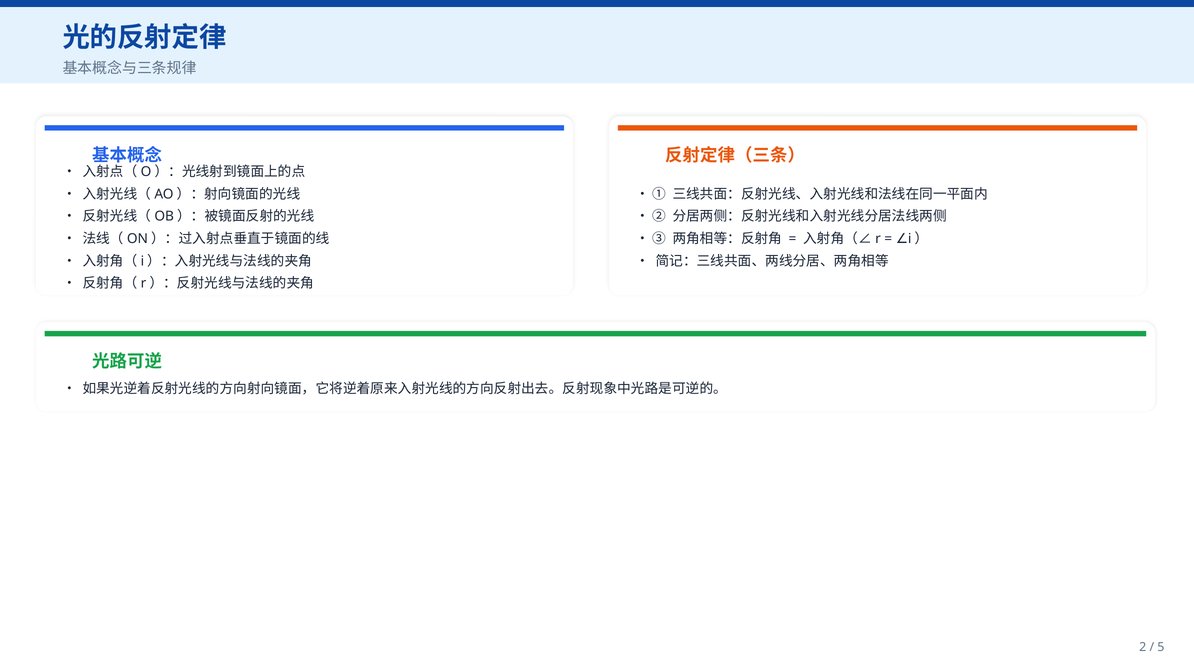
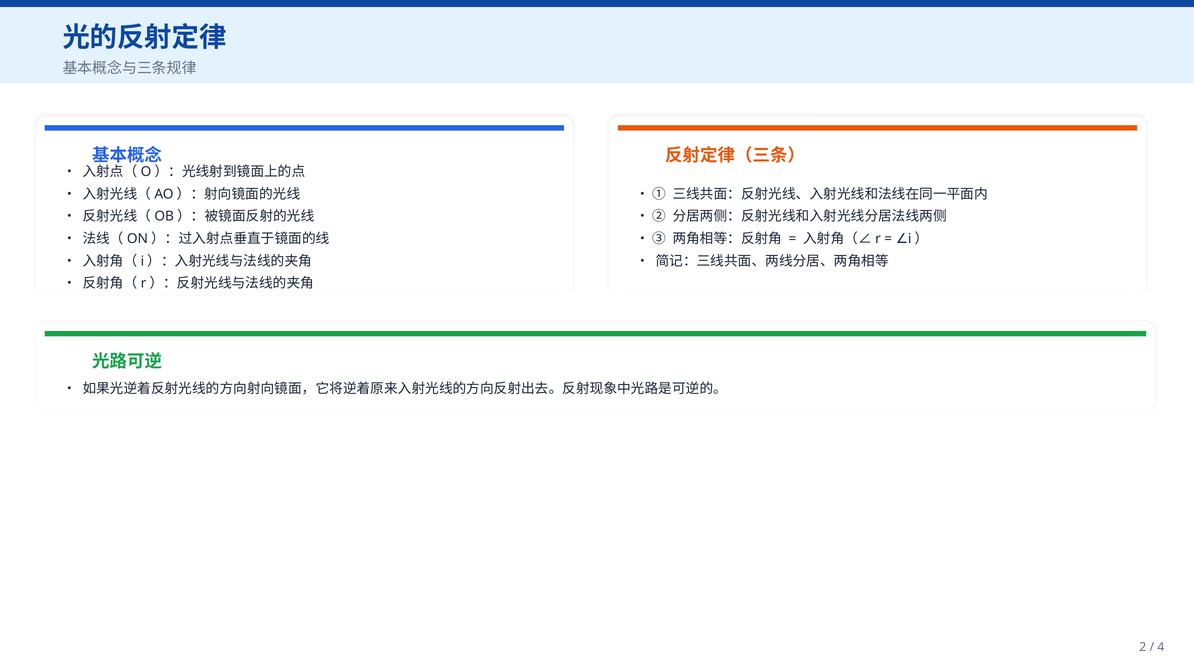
5: 5 -> 4 (1161, 648)
